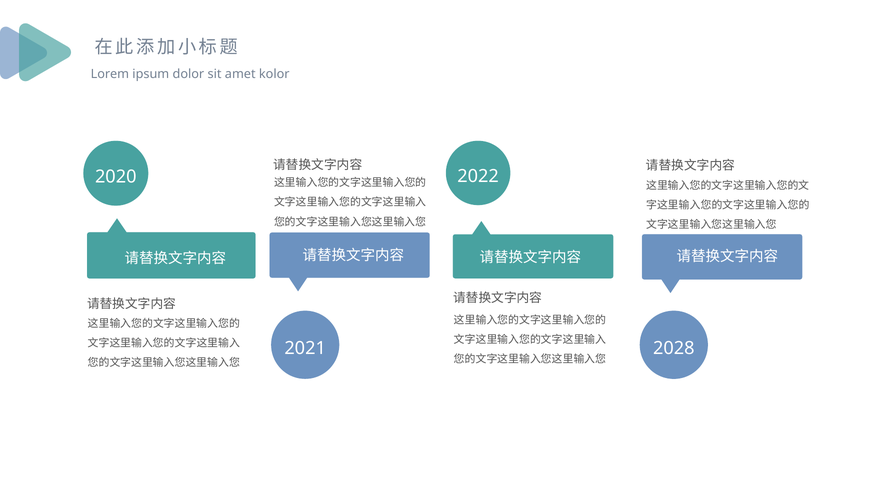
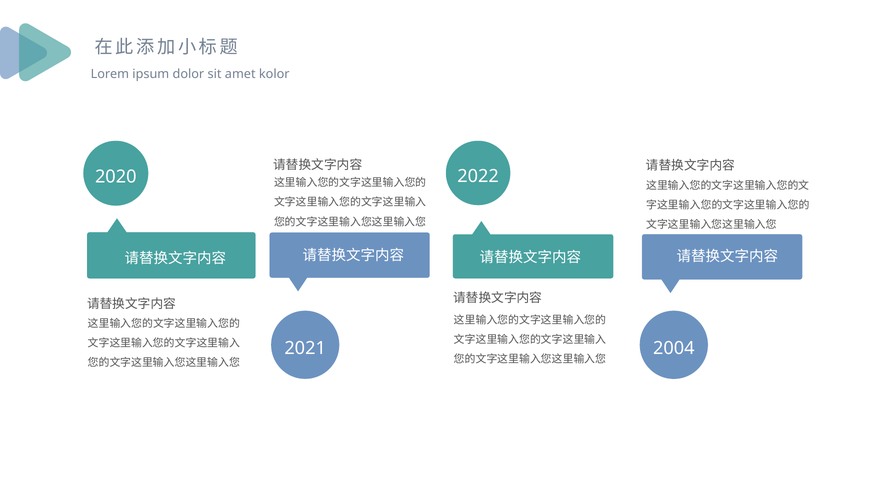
2028: 2028 -> 2004 (674, 349)
